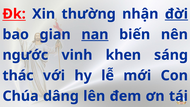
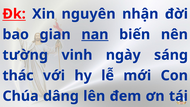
thường: thường -> nguyên (89, 14)
đời underline: present -> none (176, 14)
ngước: ngước -> tường (25, 55)
khen: khen -> ngày (123, 55)
